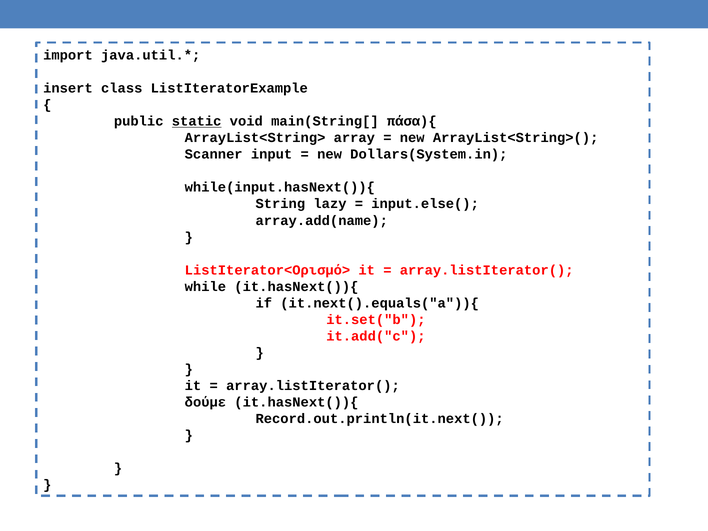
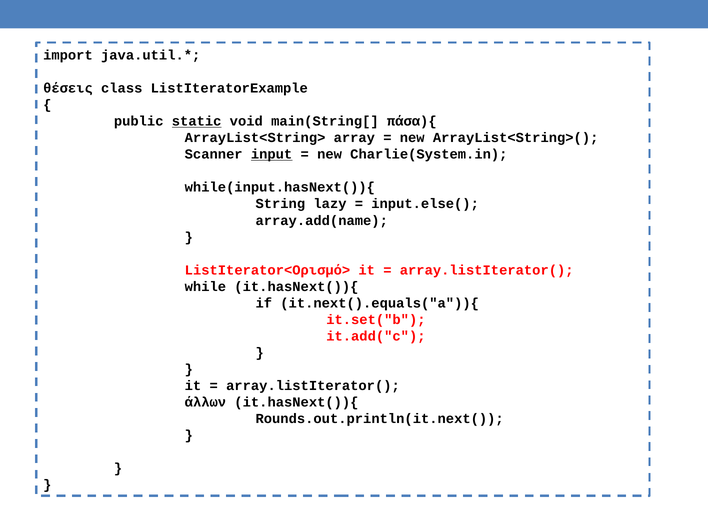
insert: insert -> θέσεις (68, 88)
input underline: none -> present (272, 154)
Dollars(System.in: Dollars(System.in -> Charlie(System.in (429, 154)
δούμε: δούμε -> άλλων (205, 402)
Record.out.println(it.next(: Record.out.println(it.next( -> Rounds.out.println(it.next( (380, 419)
